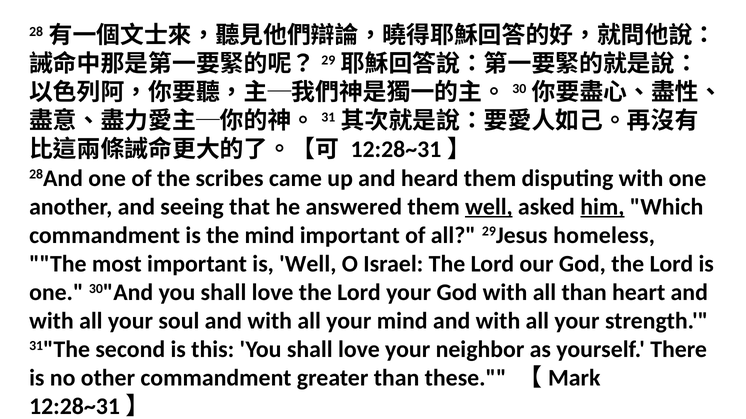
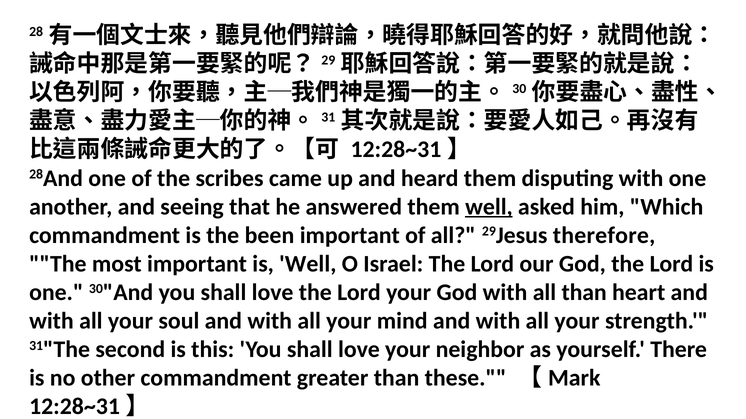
him underline: present -> none (602, 207)
the mind: mind -> been (269, 236)
homeless: homeless -> therefore (604, 236)
